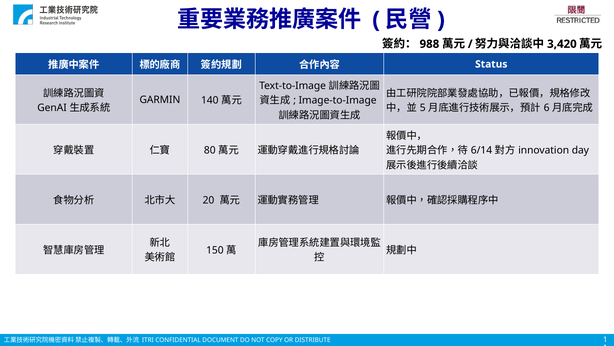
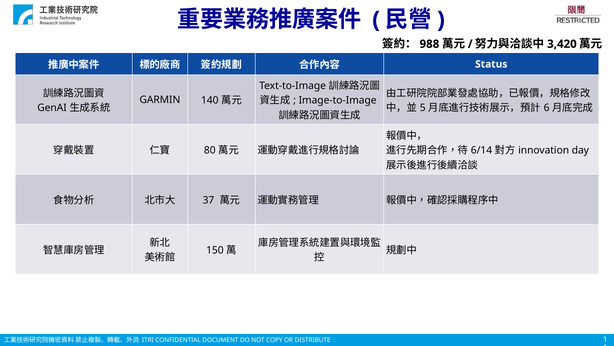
20: 20 -> 37 (208, 200)
